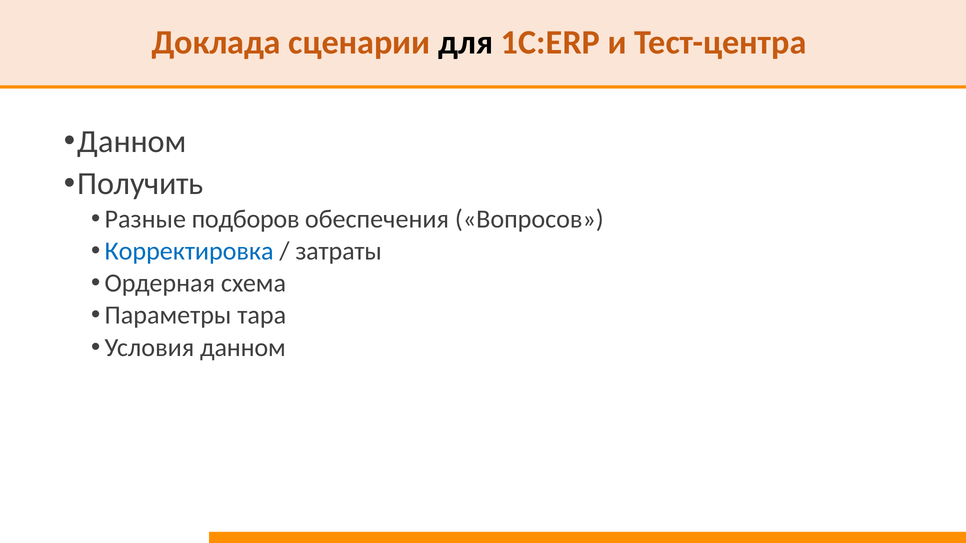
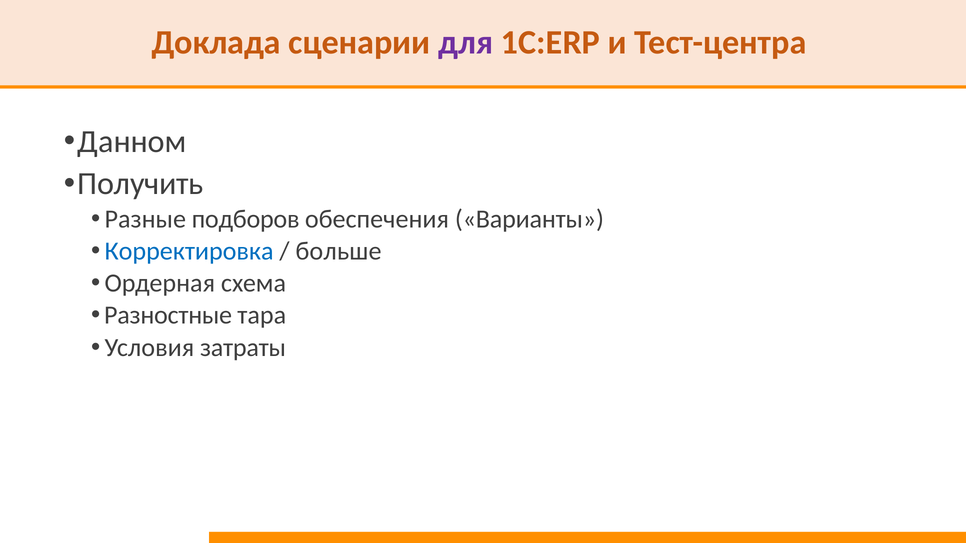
для colour: black -> purple (466, 42)
Вопросов: Вопросов -> Варианты (529, 219)
затраты: затраты -> больше (338, 251)
Параметры: Параметры -> Разностные (168, 316)
Условия данном: данном -> затраты (243, 348)
